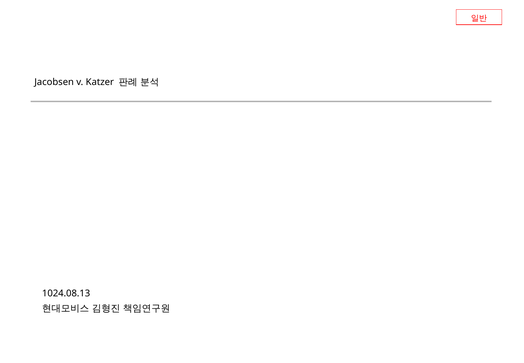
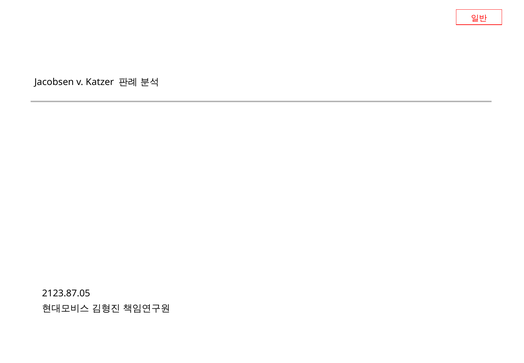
1024.08.13: 1024.08.13 -> 2123.87.05 (66, 293)
